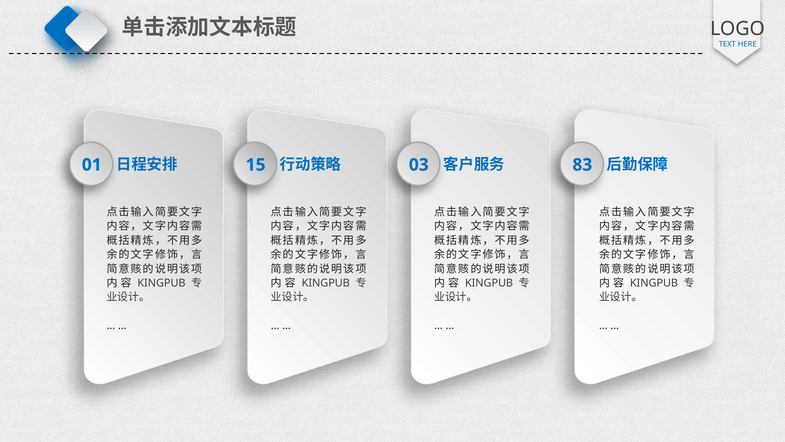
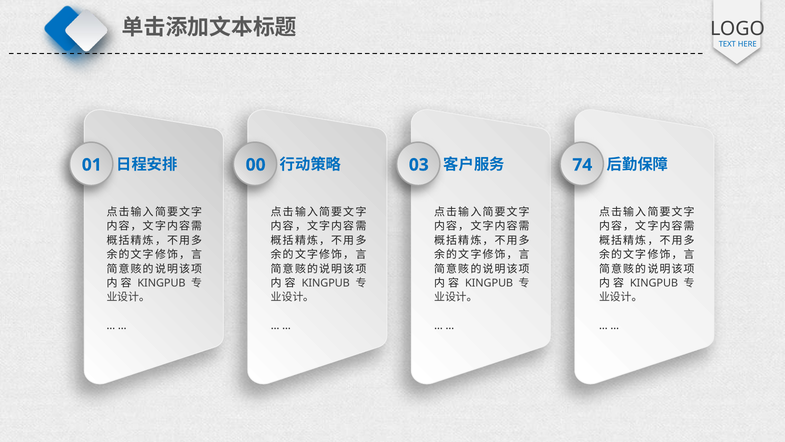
15: 15 -> 00 (256, 165)
83: 83 -> 74 (582, 165)
